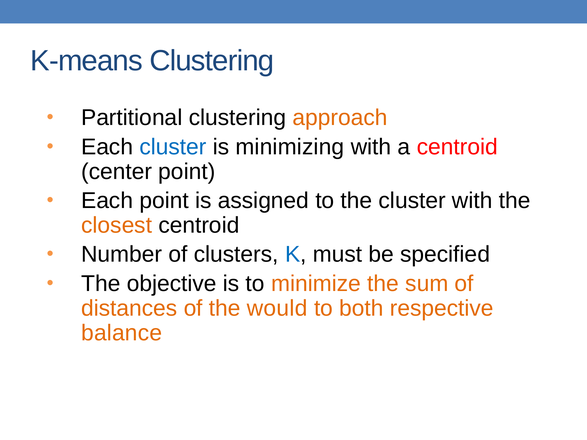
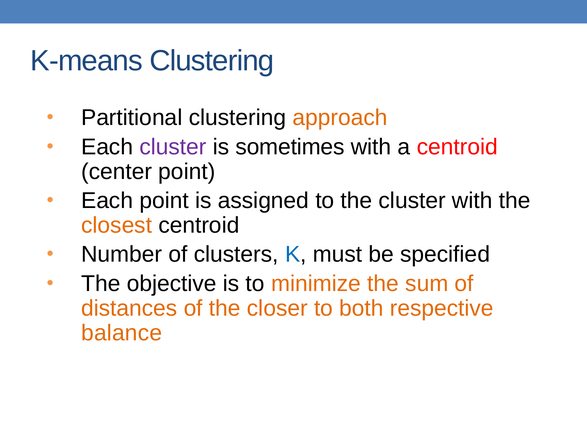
cluster colour: blue -> purple (173, 147)
minimizing: minimizing -> sometimes (290, 147)
would: would -> closer (277, 308)
